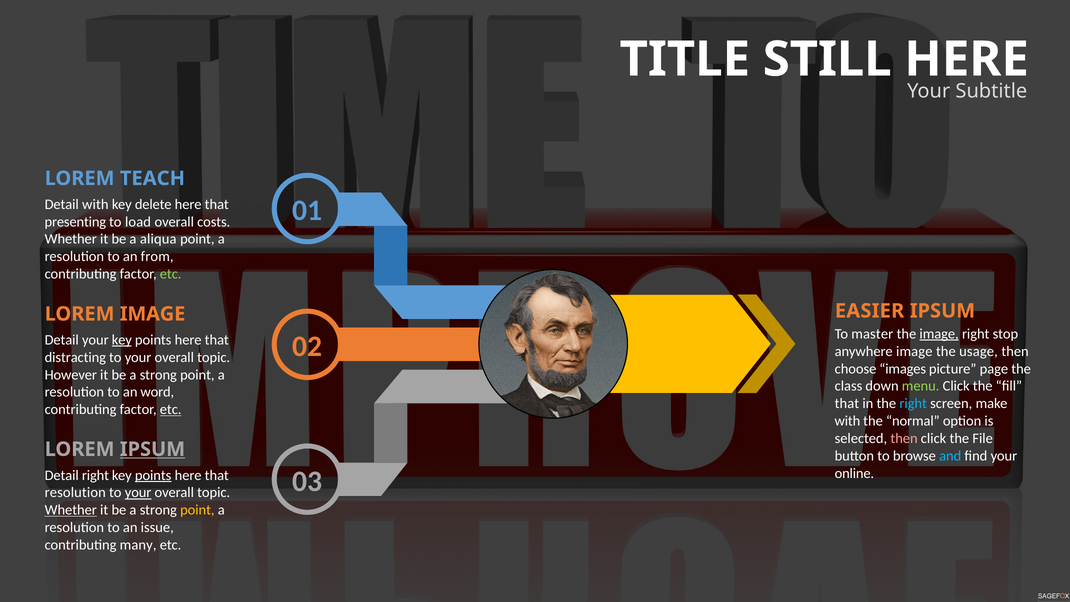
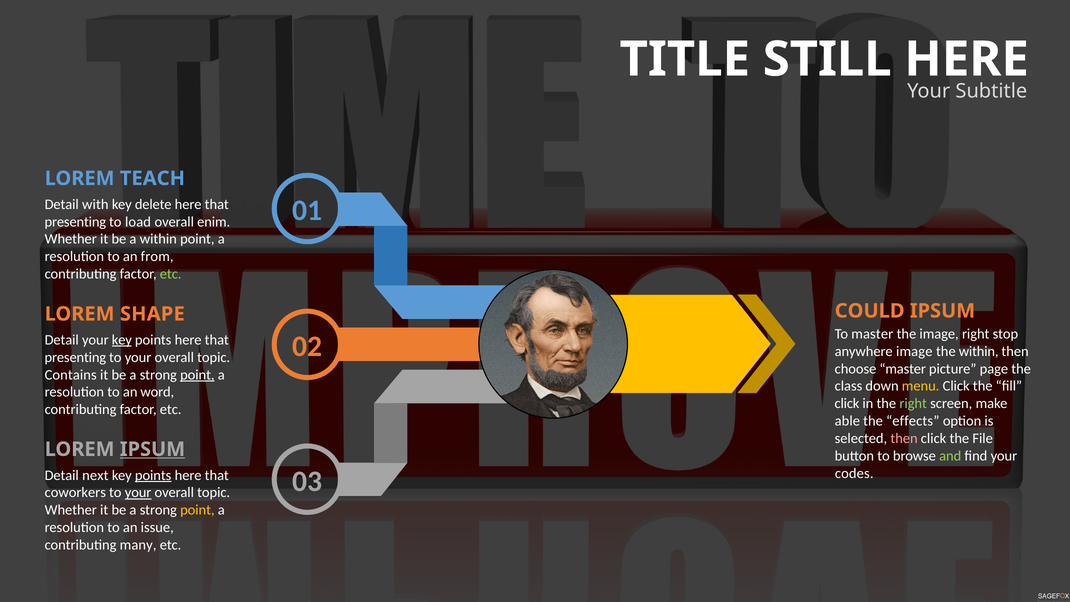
costs: costs -> enim (214, 222)
a aliqua: aliqua -> within (158, 239)
EASIER: EASIER -> COULD (870, 311)
LOREM IMAGE: IMAGE -> SHAPE (152, 314)
image underline: present -> none (939, 334)
the usage: usage -> within (979, 351)
distracting: distracting -> presenting (75, 357)
choose images: images -> master (903, 369)
However: However -> Contains (71, 375)
point underline: none -> present (197, 375)
menu colour: light green -> yellow (921, 386)
that: that -> click (847, 404)
right colour: light blue -> light green (913, 404)
etc underline: present -> none (171, 409)
with: with -> able (847, 421)
normal: normal -> effects (913, 421)
and colour: light blue -> light green (950, 456)
online: online -> codes (854, 473)
Detail right: right -> next (95, 475)
resolution: resolution -> coworkers (75, 493)
Whether underline: present -> none (71, 510)
